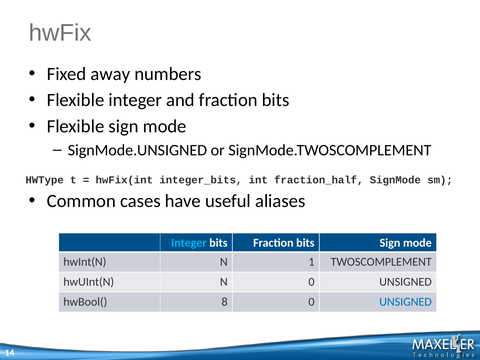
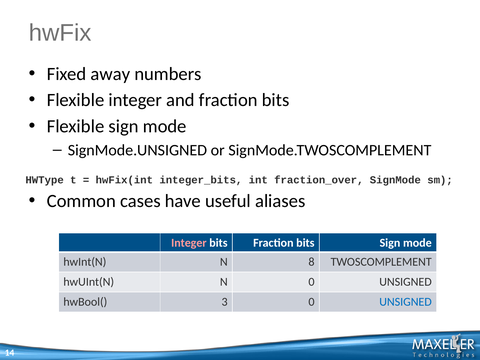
fraction_half: fraction_half -> fraction_over (319, 180)
Integer colour: light blue -> pink (189, 243)
1: 1 -> 8 (312, 262)
8: 8 -> 3 (225, 302)
